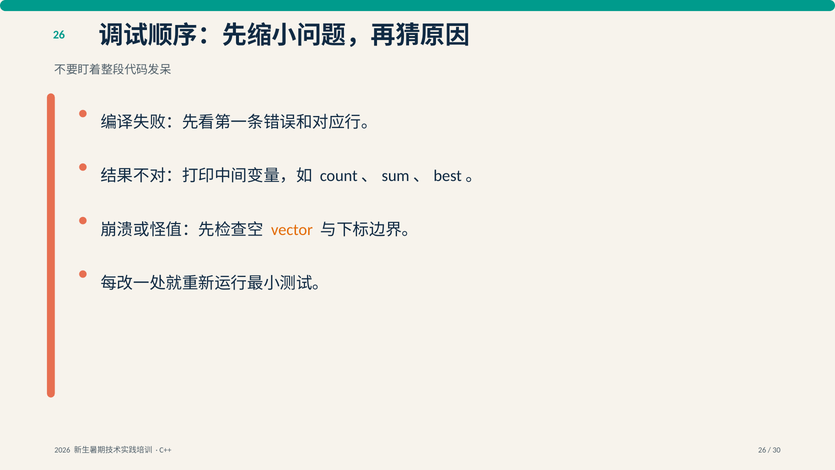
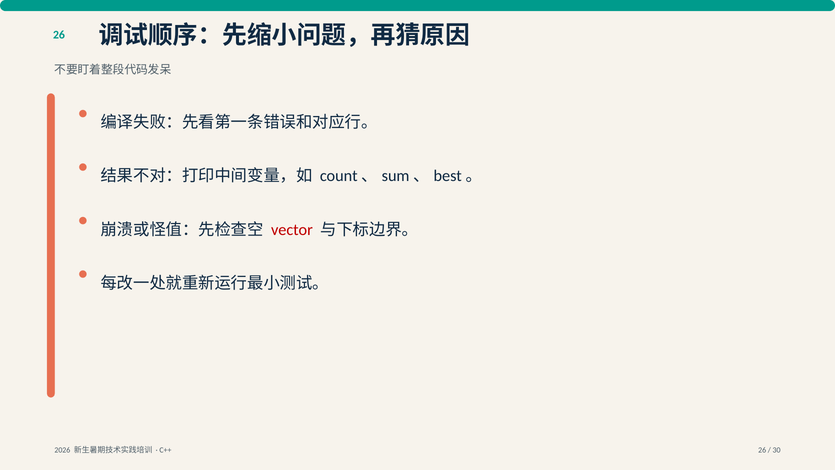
vector colour: orange -> red (292, 229)
